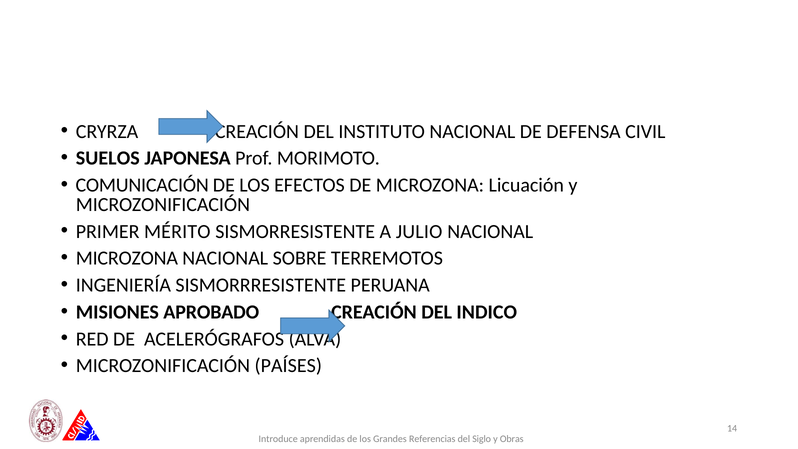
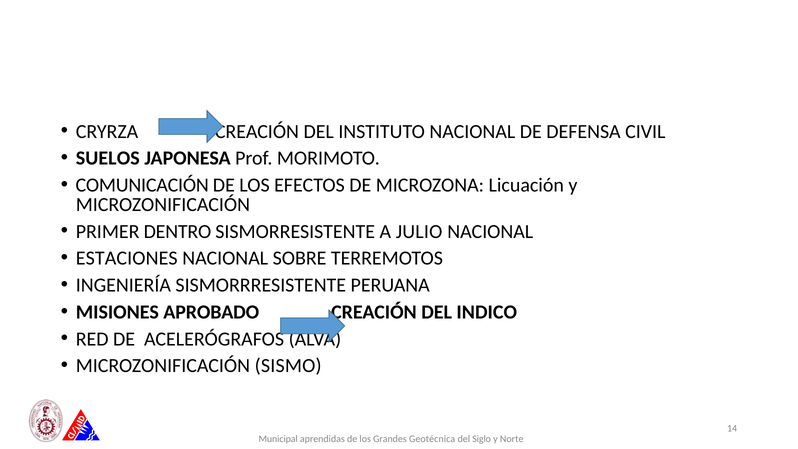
MÉRITO: MÉRITO -> DENTRO (177, 231)
MICROZONA: MICROZONA -> ESTACIONES (127, 258)
PAÍSES: PAÍSES -> SISMO (288, 366)
Introduce: Introduce -> Municipal (278, 439)
Referencias: Referencias -> Geotécnica (432, 439)
Obras: Obras -> Norte (512, 439)
